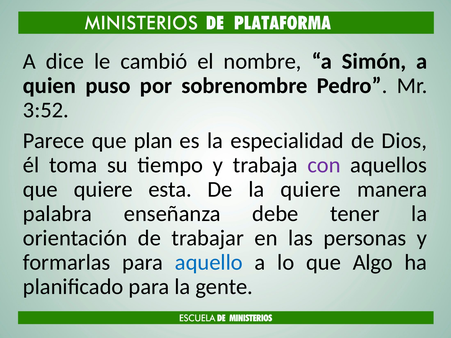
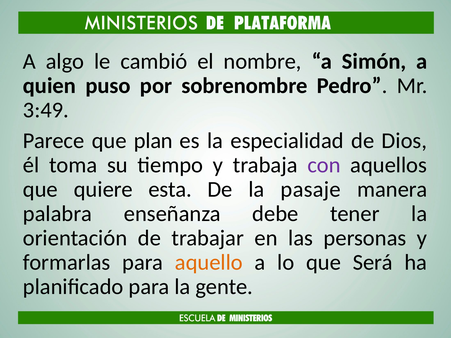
dice: dice -> algo (65, 61)
3:52: 3:52 -> 3:49 (46, 110)
la quiere: quiere -> pasaje (311, 189)
aquello colour: blue -> orange (209, 263)
Algo: Algo -> Será (373, 263)
